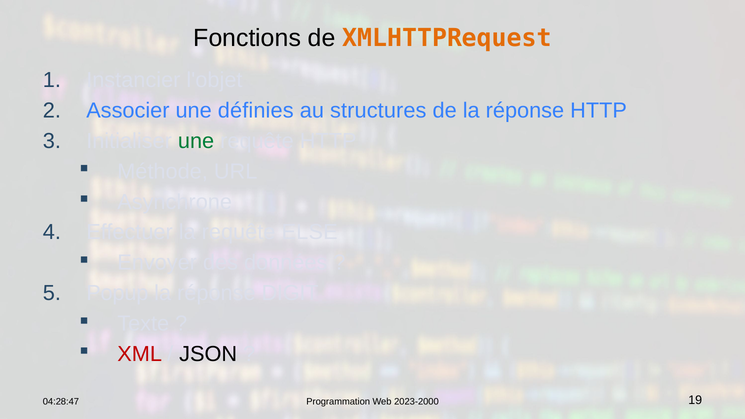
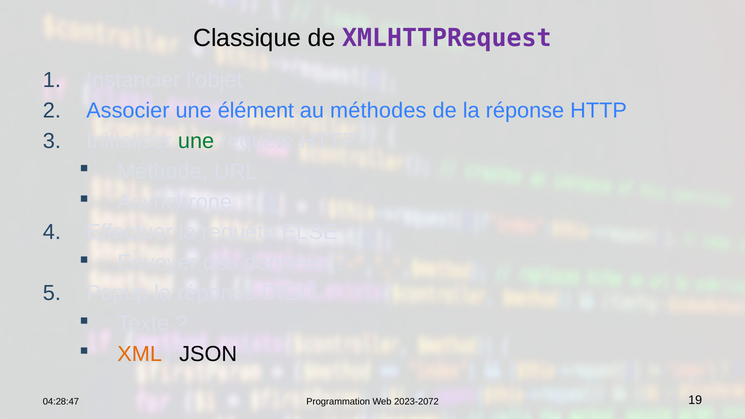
Fonctions: Fonctions -> Classique (247, 38)
XMLHTTPRequest colour: orange -> purple (447, 38)
définies: définies -> élément (256, 111)
structures: structures -> méthodes (378, 111)
XML colour: red -> orange (140, 354)
2023-2000: 2023-2000 -> 2023-2072 (416, 402)
